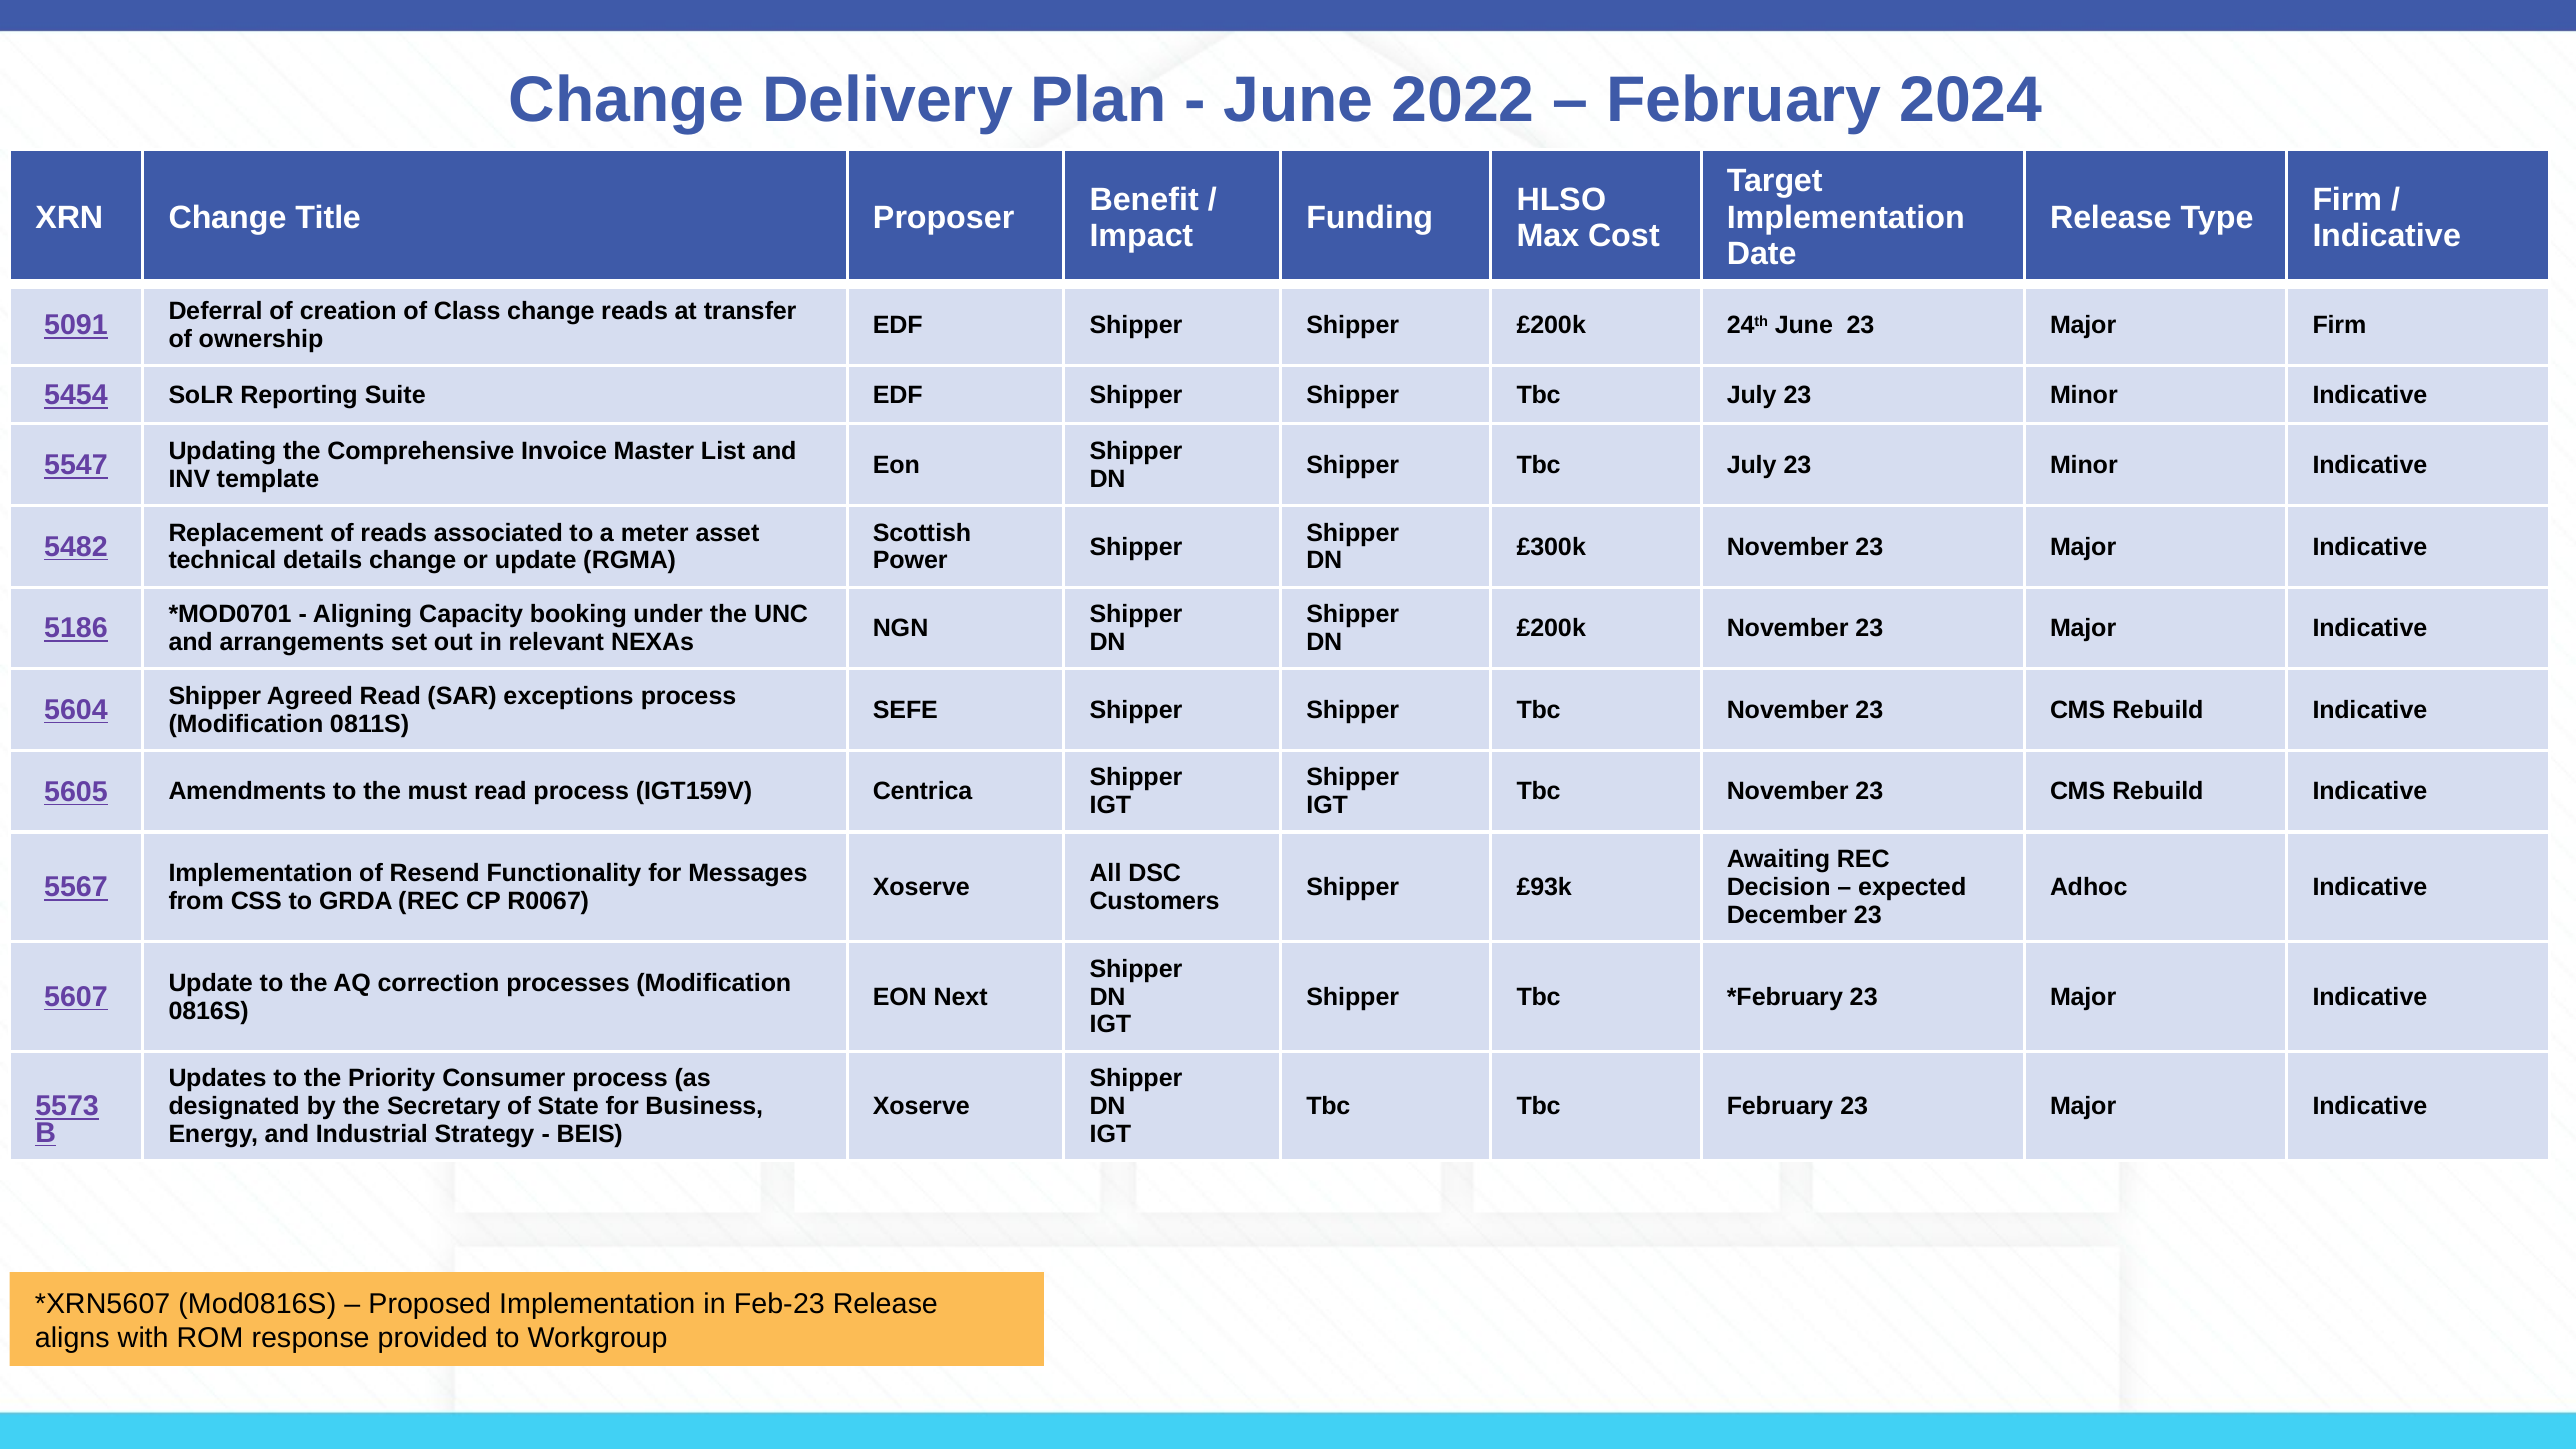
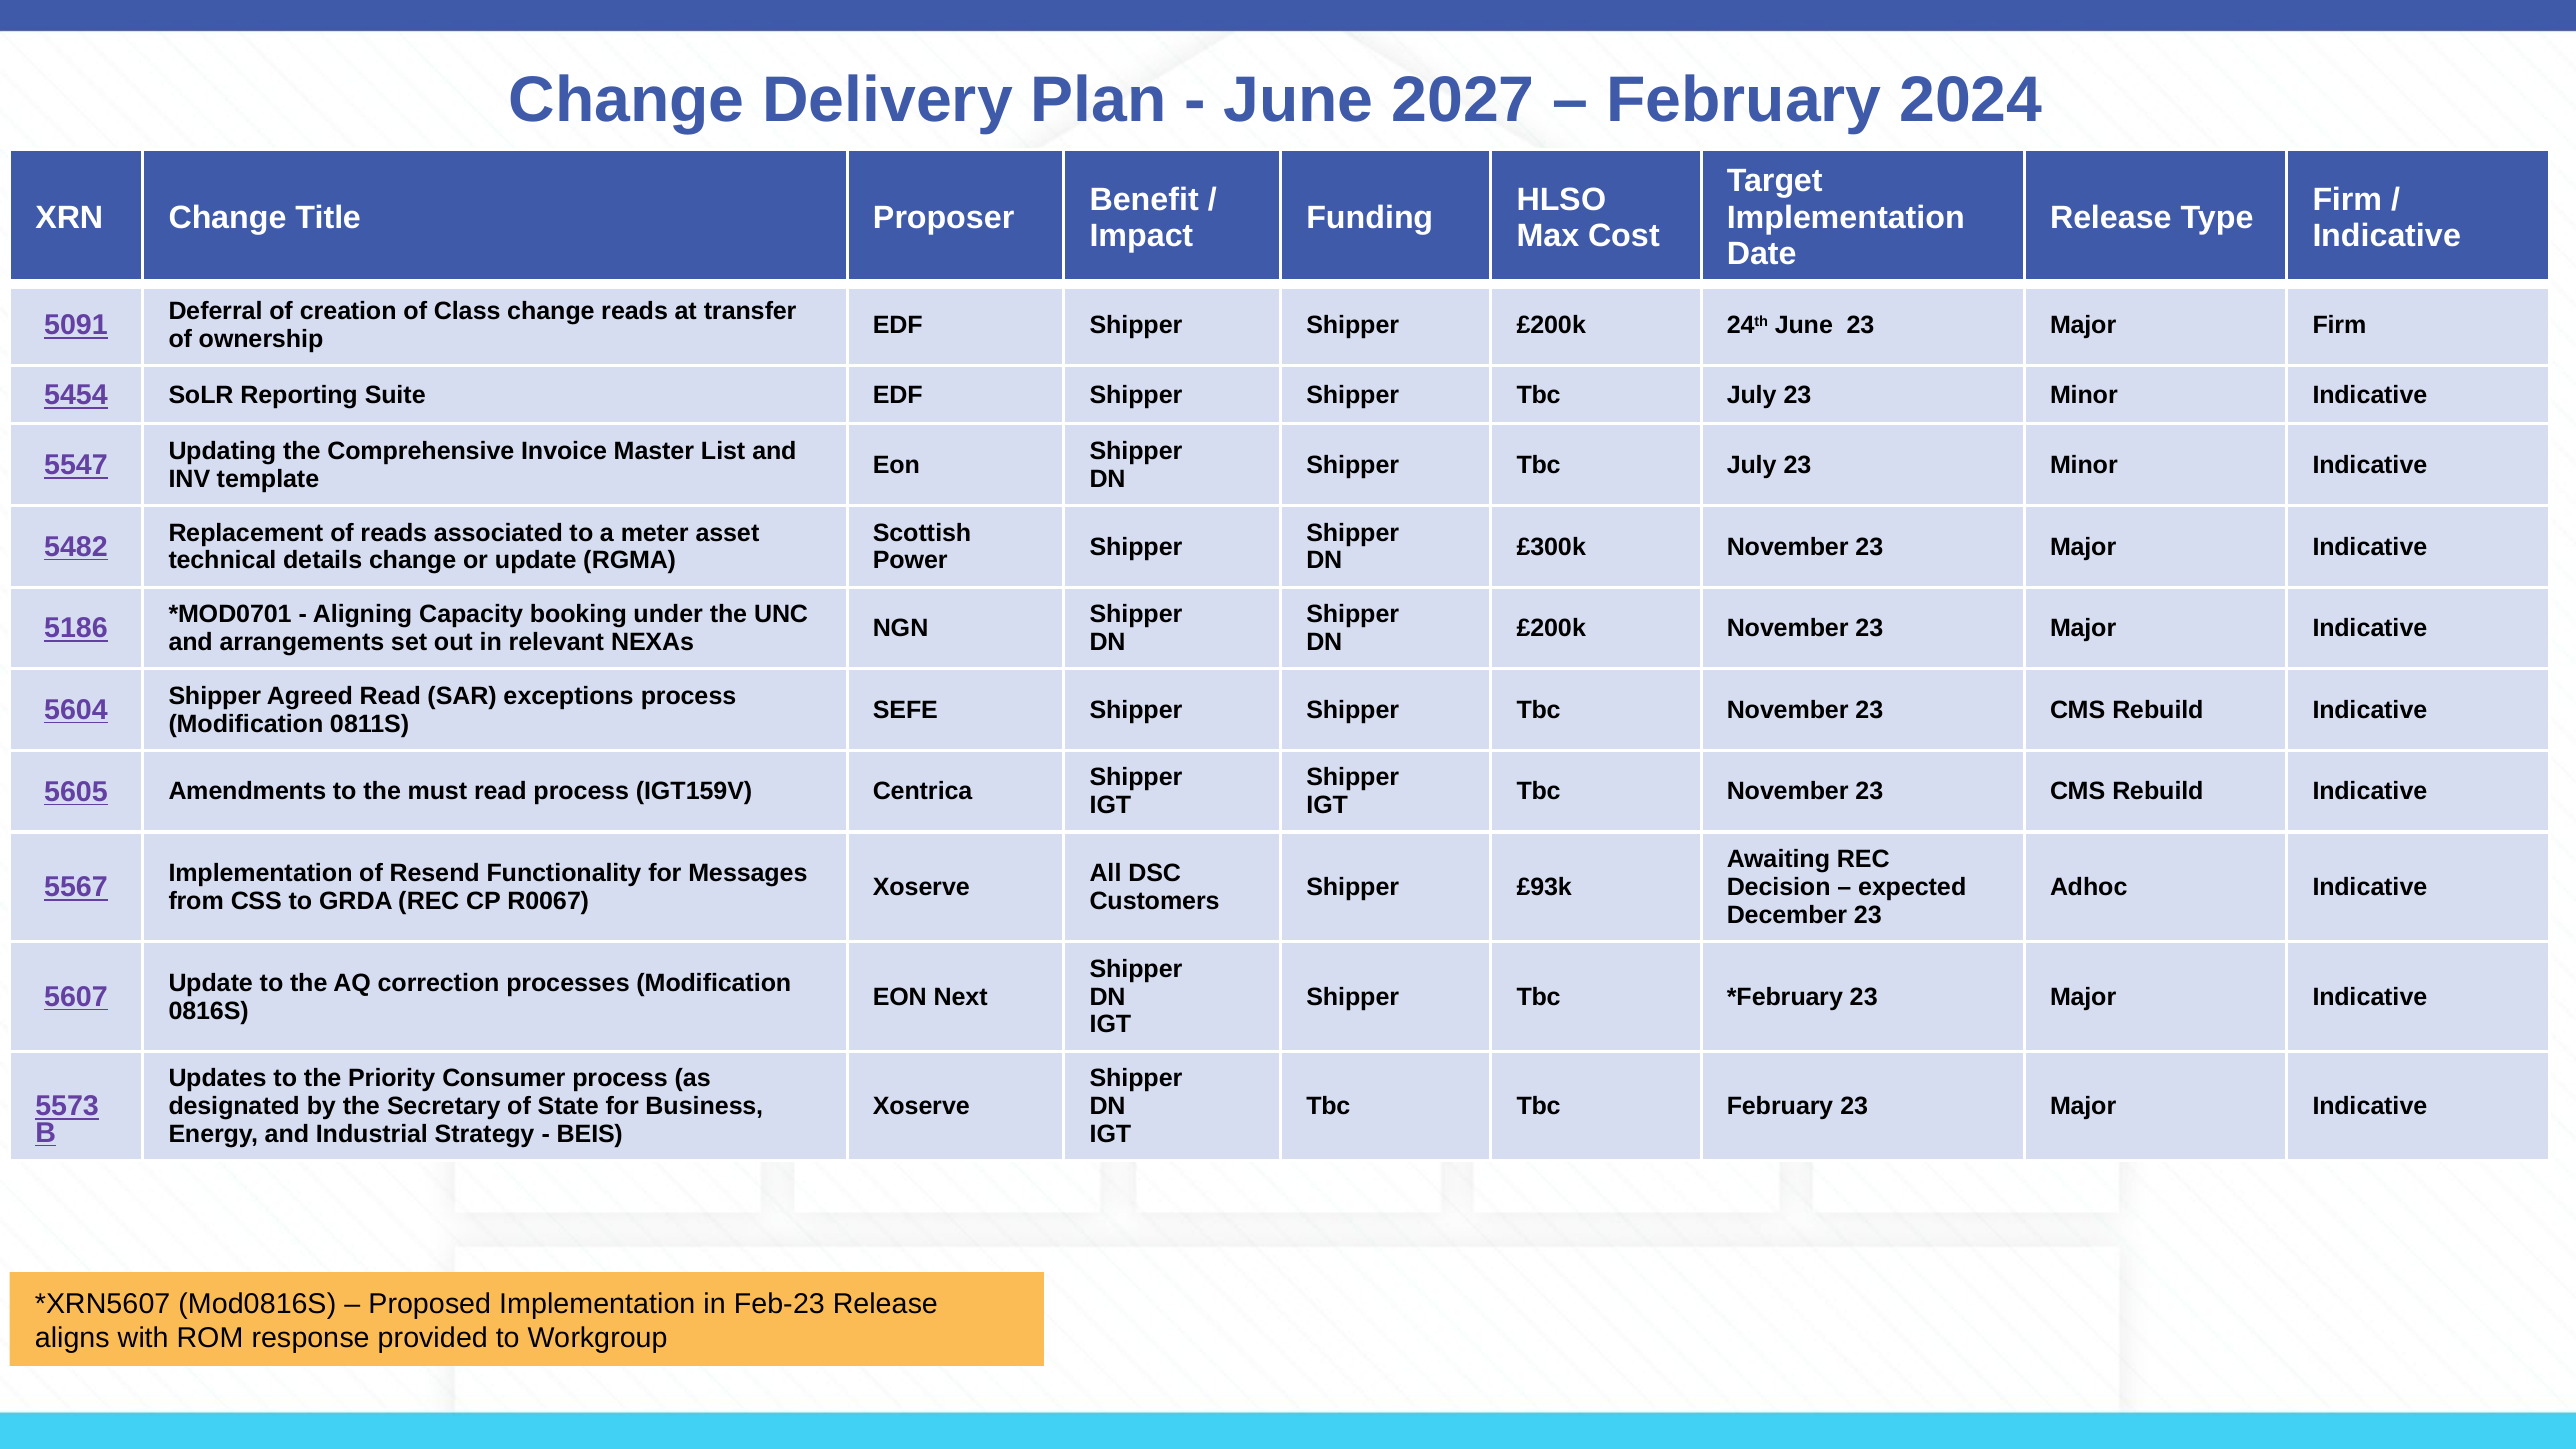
2022: 2022 -> 2027 (1463, 100)
